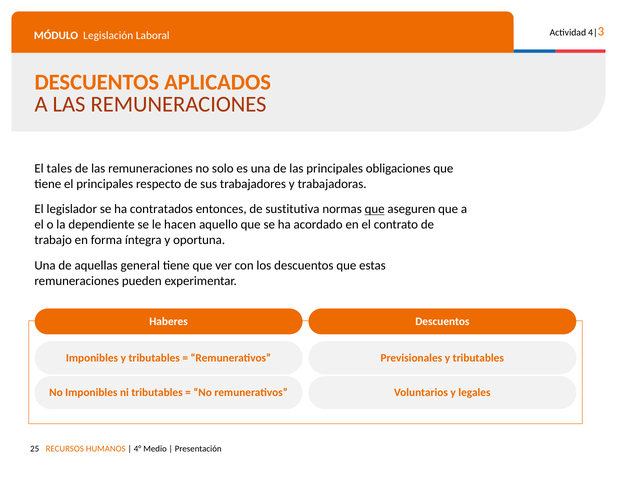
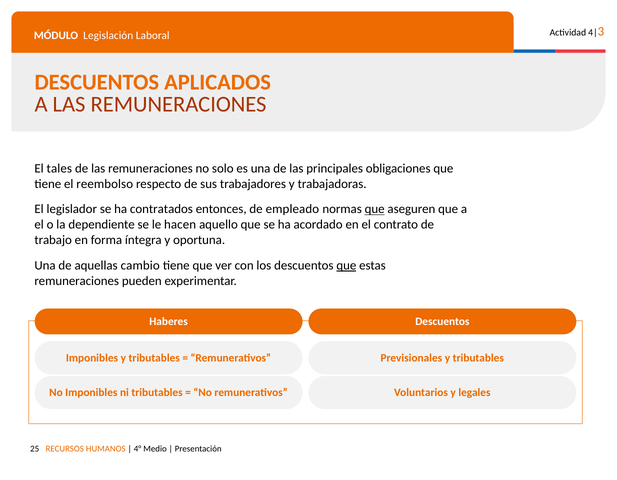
el principales: principales -> reembolso (105, 184)
sustitutiva: sustitutiva -> empleado (292, 209)
general: general -> cambio (140, 265)
que underline: none -> present (346, 265)
